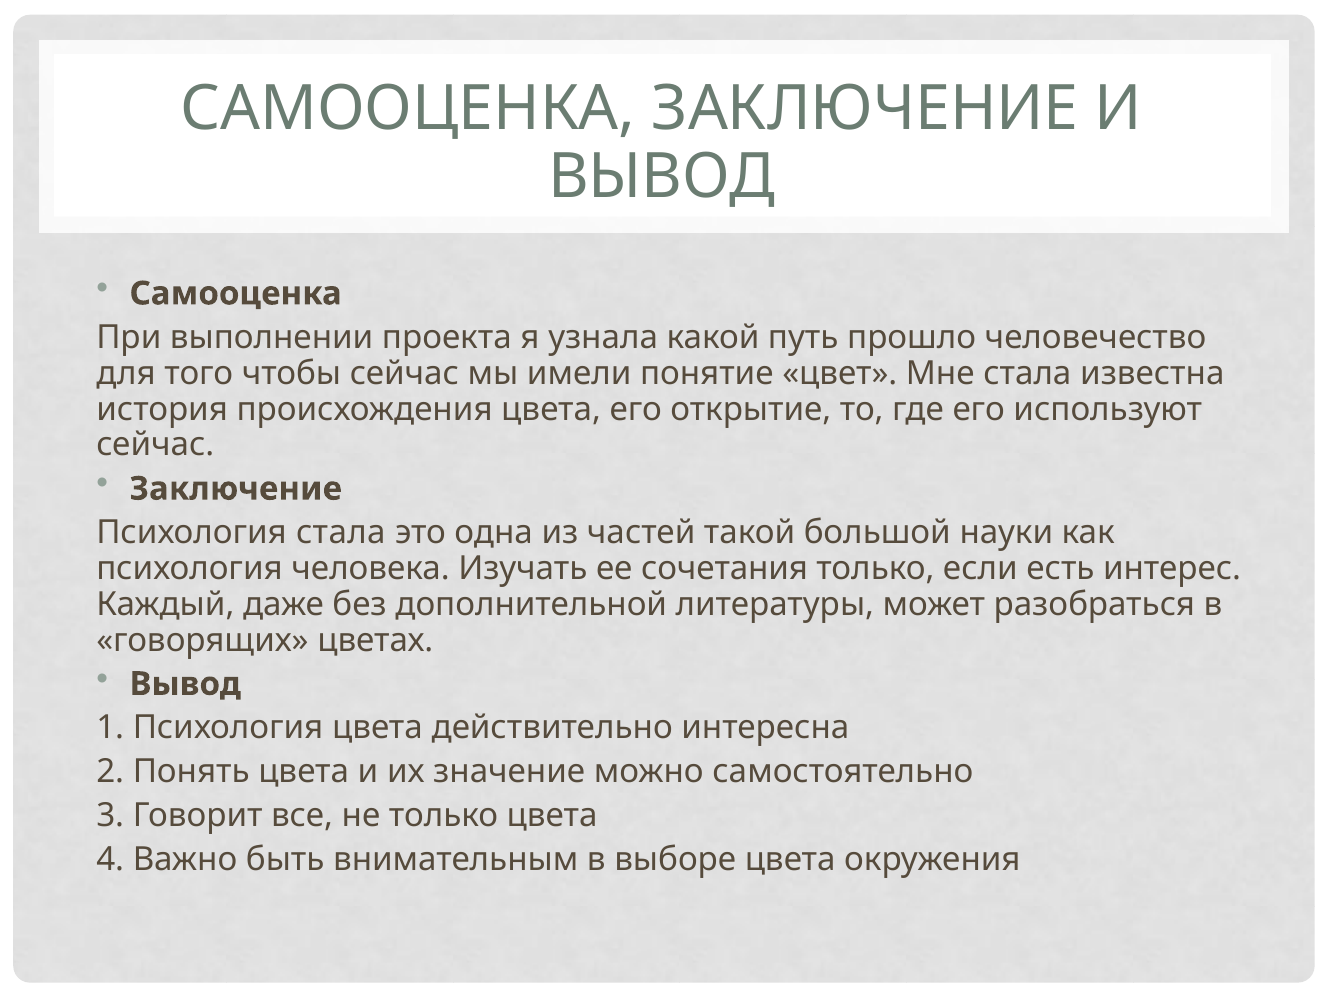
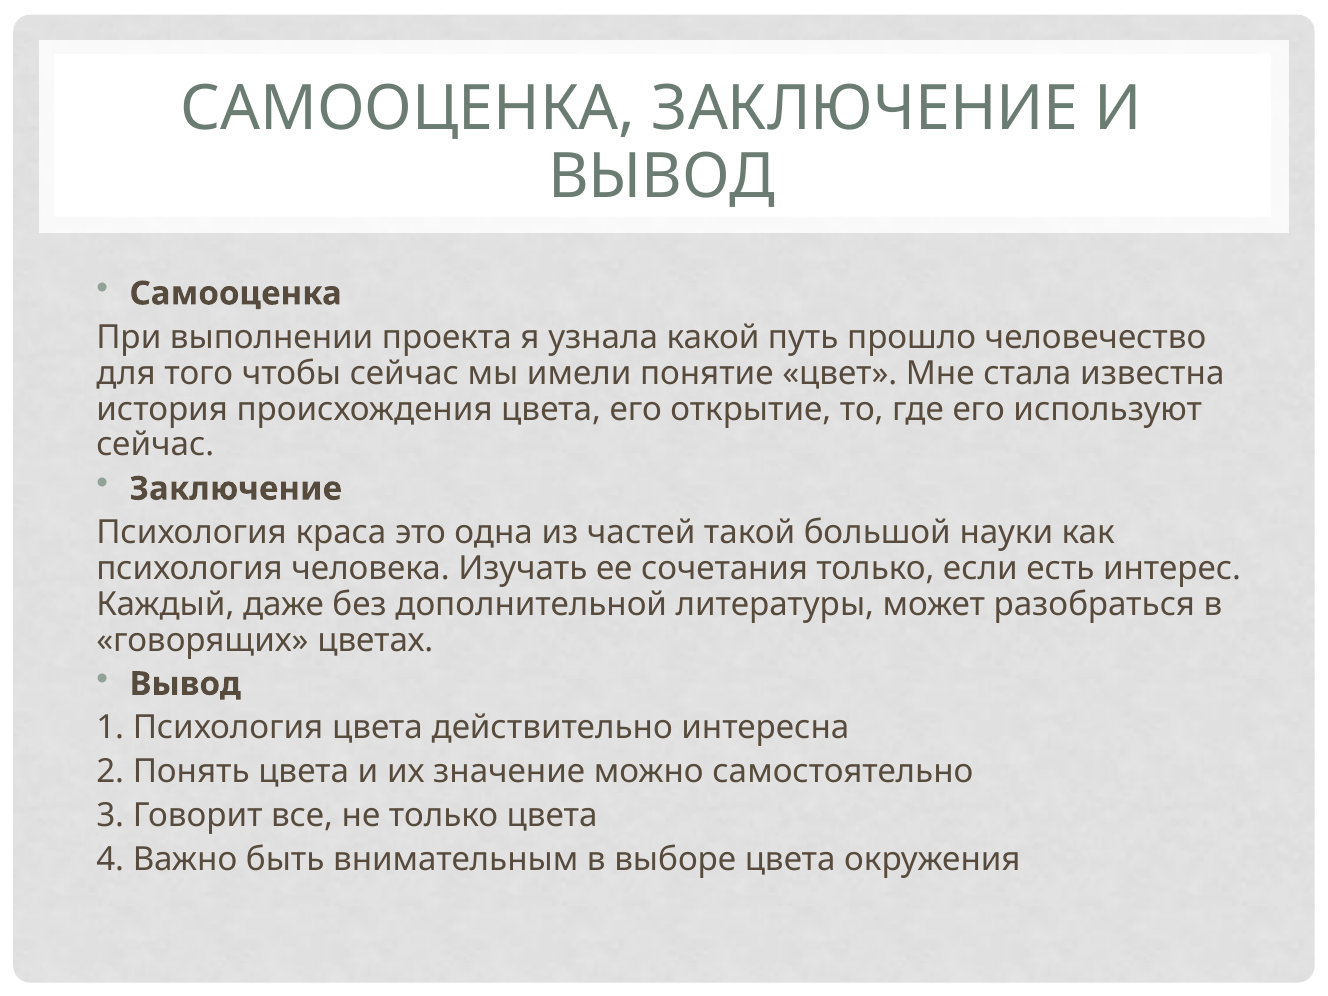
Психология стала: стала -> краса (341, 533)
